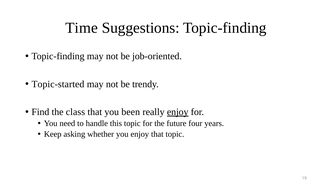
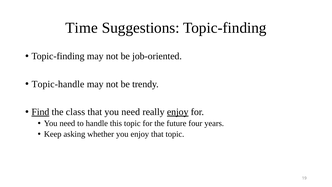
Topic-started: Topic-started -> Topic-handle (58, 84)
Find underline: none -> present (40, 112)
that you been: been -> need (131, 112)
